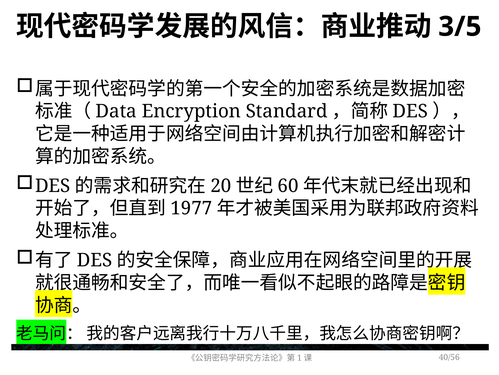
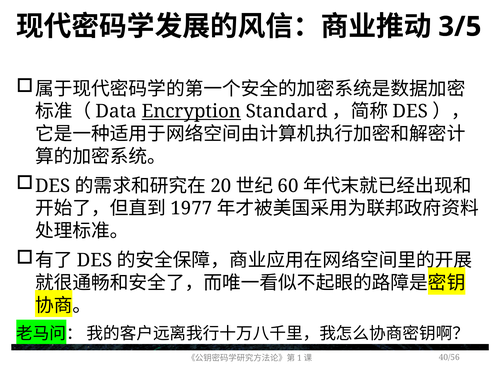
Encryption underline: none -> present (191, 111)
